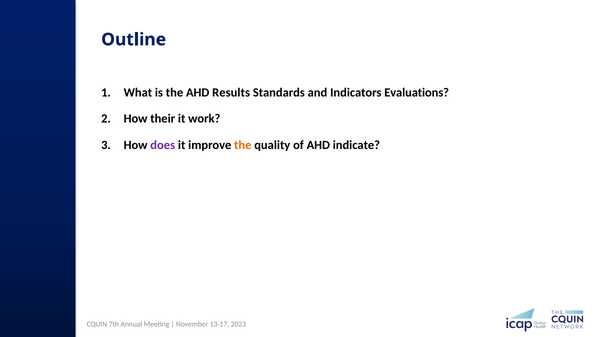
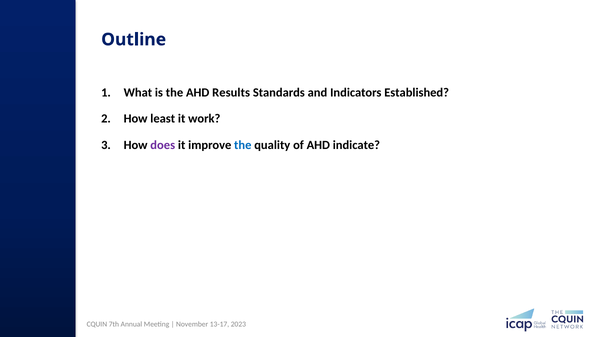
Evaluations: Evaluations -> Established (417, 93)
their: their -> least (163, 119)
the colour: orange -> blue (243, 145)
